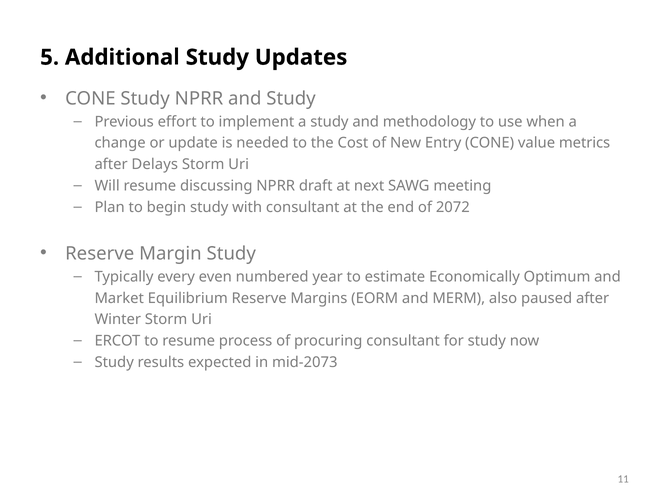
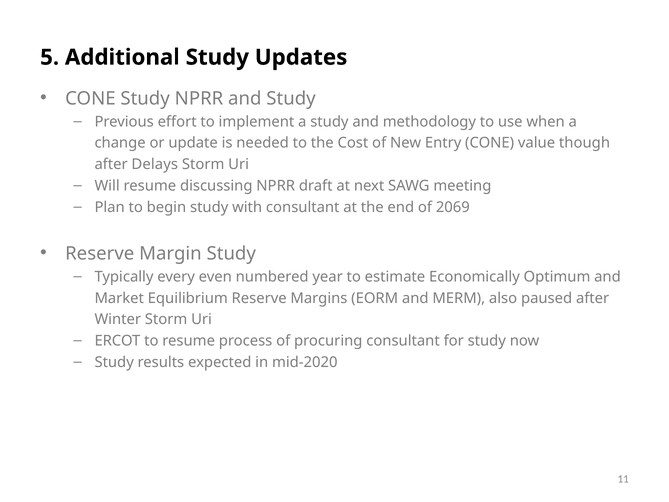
metrics: metrics -> though (585, 143)
2072: 2072 -> 2069 (453, 207)
mid-2073: mid-2073 -> mid-2020 (305, 362)
